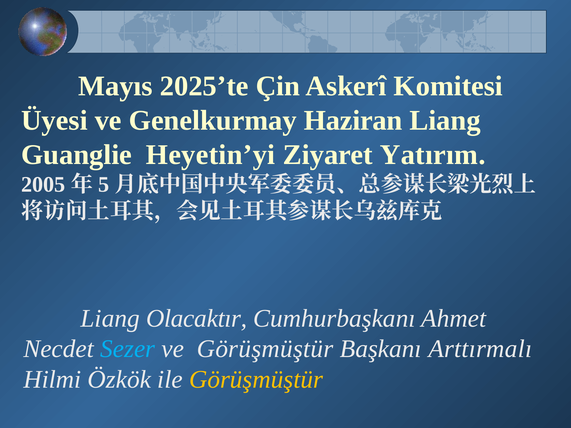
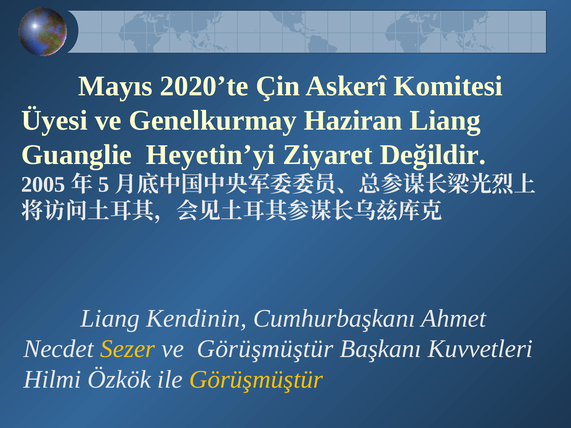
2025’te: 2025’te -> 2020’te (204, 86)
Yatırım: Yatırım -> Değildir (433, 155)
Olacaktır: Olacaktır -> Kendinin (196, 319)
Sezer colour: light blue -> yellow (128, 349)
Arttırmalı: Arttırmalı -> Kuvvetleri (480, 349)
